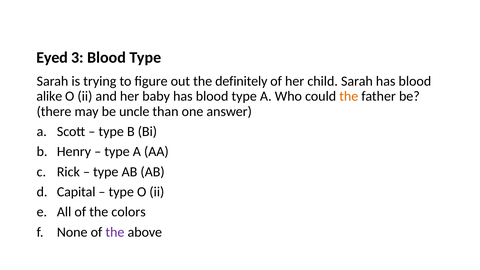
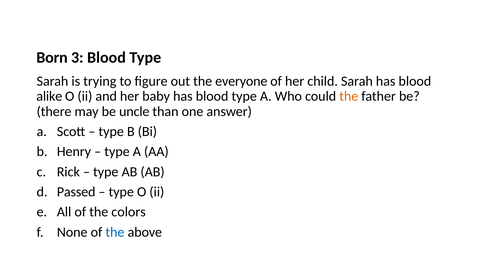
Eyed: Eyed -> Born (52, 57)
definitely: definitely -> everyone (241, 81)
Capital: Capital -> Passed (76, 192)
the colour: purple -> blue (115, 232)
